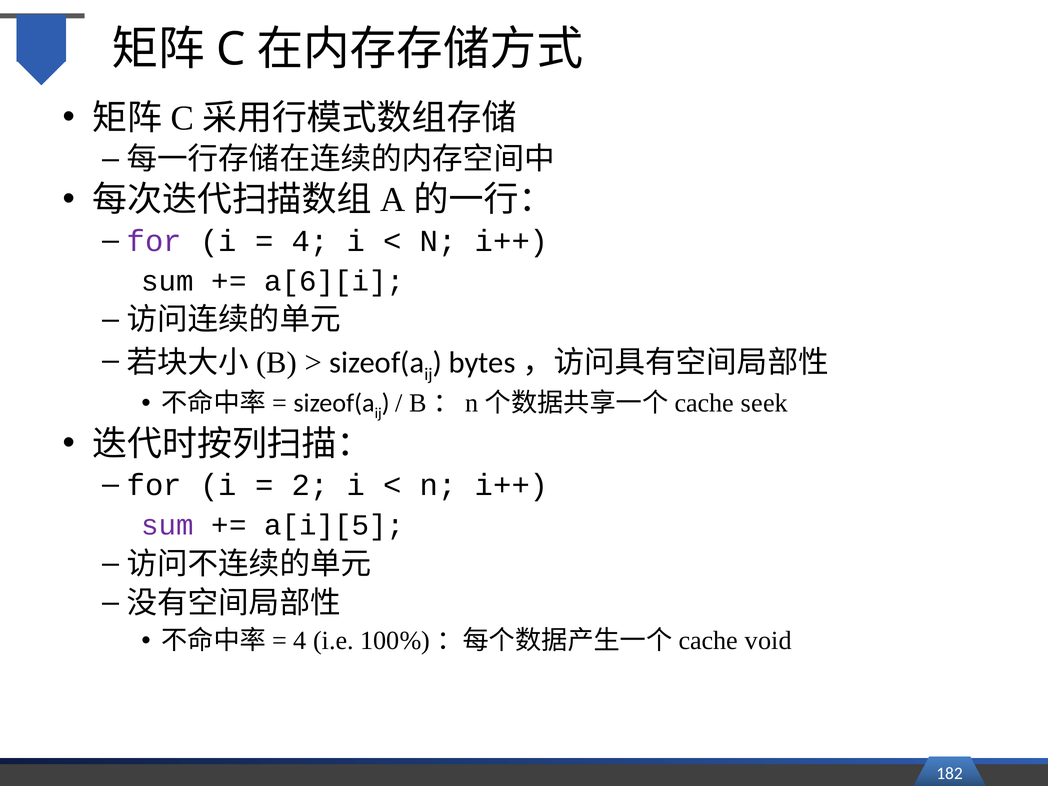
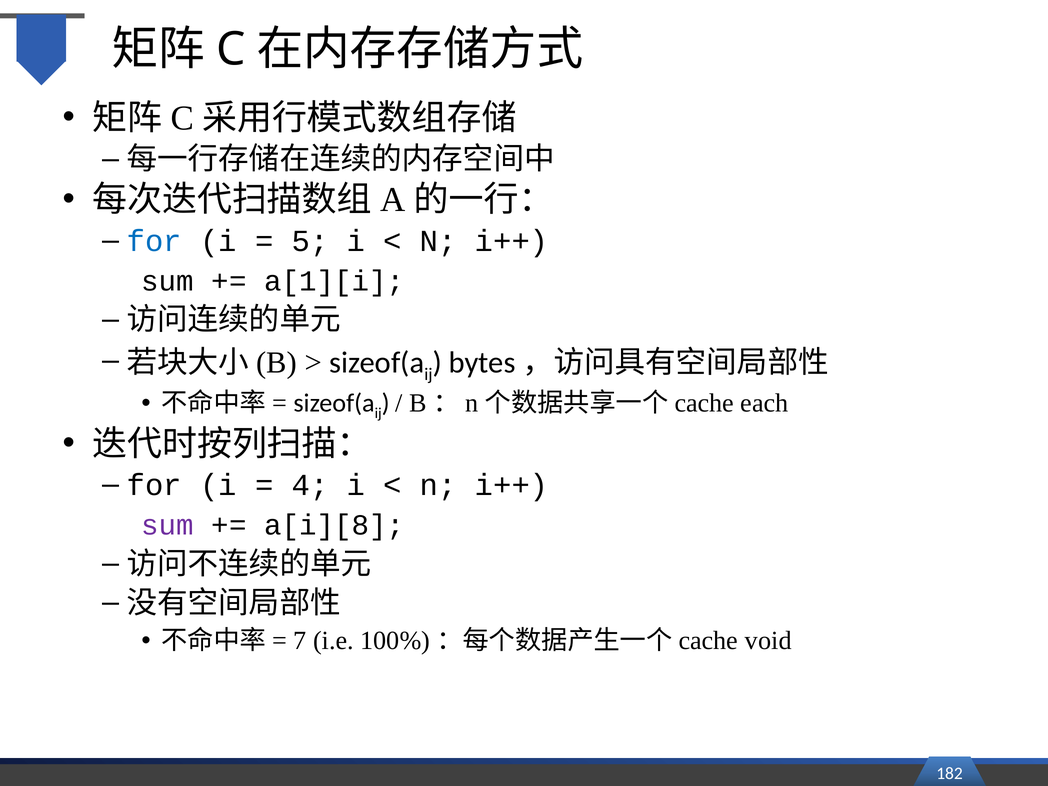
for colour: purple -> blue (154, 241)
4: 4 -> 5 (310, 241)
a[6][i: a[6][i -> a[1][i (334, 281)
seek: seek -> each (764, 403)
2: 2 -> 4 (310, 485)
a[i][5: a[i][5 -> a[i][8 (334, 525)
4: 4 -> 7 (300, 641)
